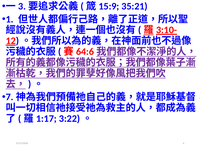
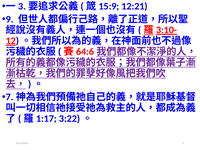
35:21: 35:21 -> 12:21 (135, 6)
1: 1 -> 9 (10, 19)
